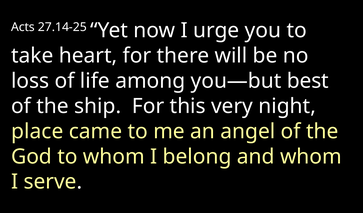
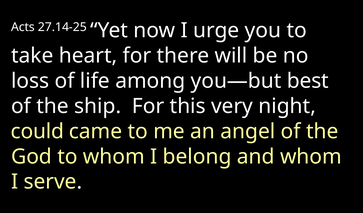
place: place -> could (37, 131)
